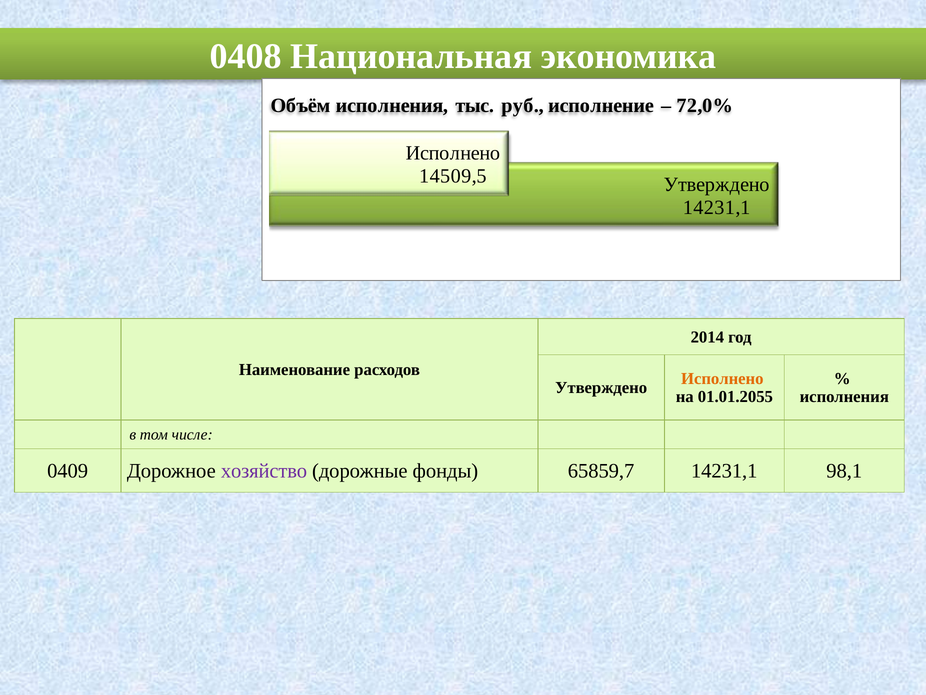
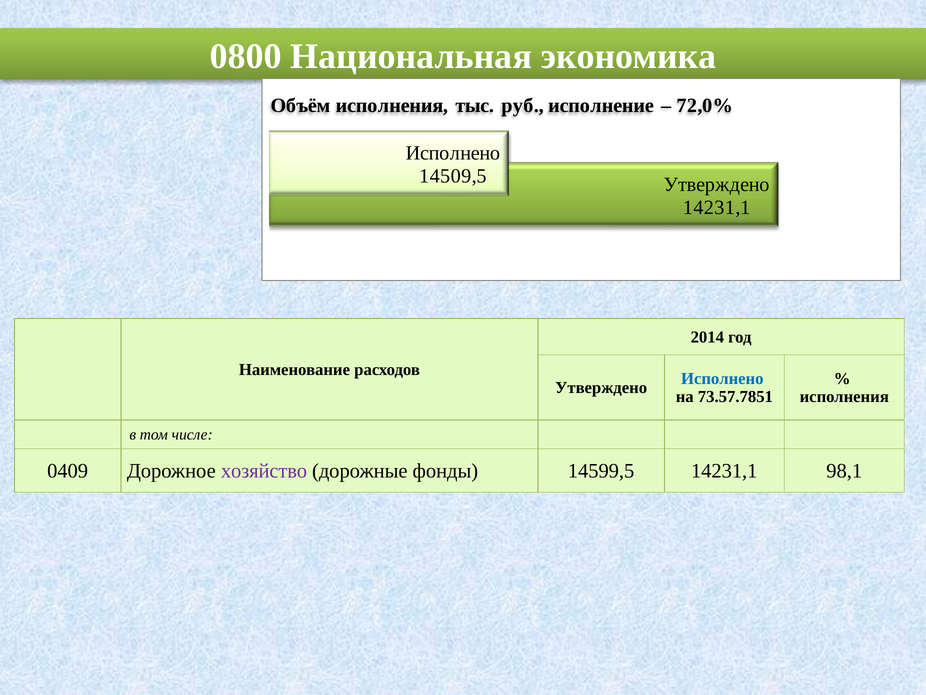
0408: 0408 -> 0800 (246, 56)
Исполнено colour: orange -> blue (722, 378)
01.01.2055: 01.01.2055 -> 73.57.7851 (735, 397)
65859,7: 65859,7 -> 14599,5 (601, 471)
